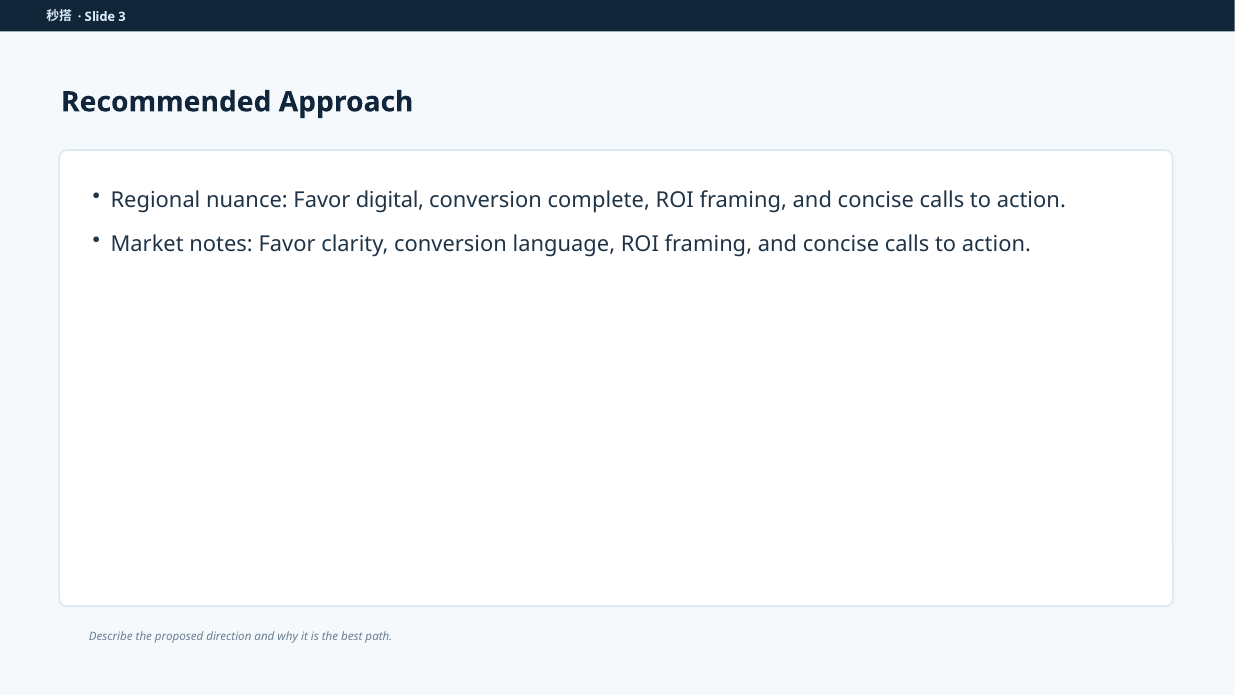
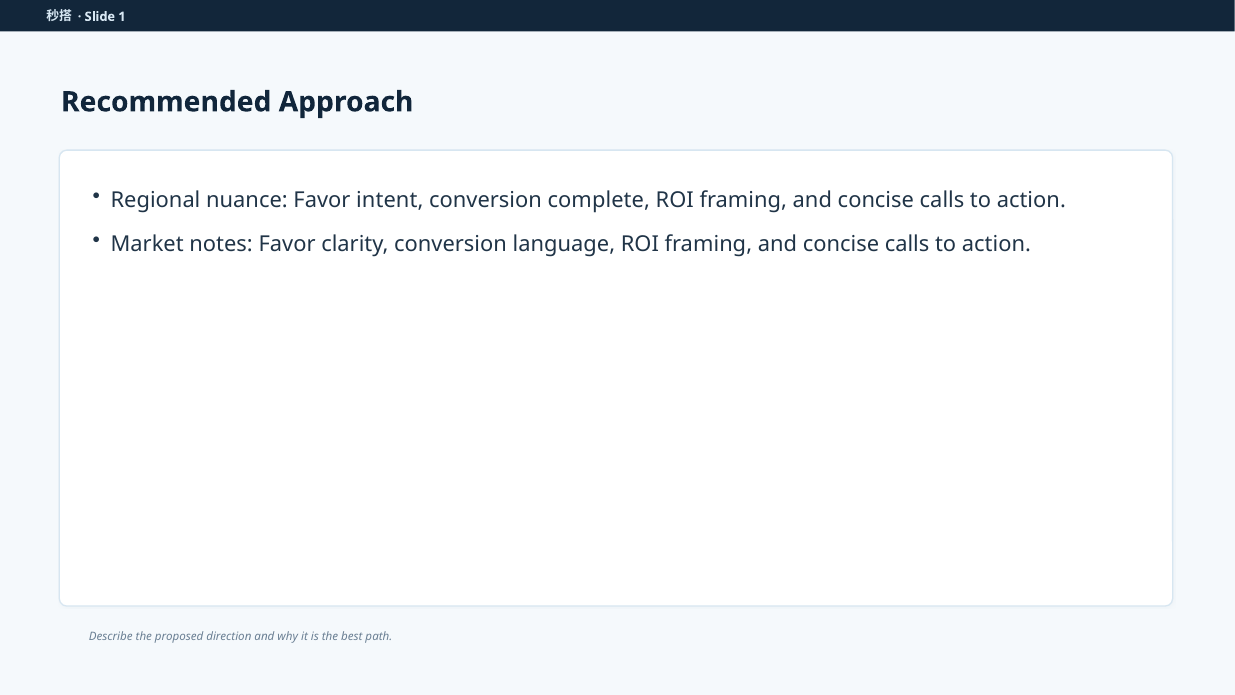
3: 3 -> 1 (122, 17)
digital: digital -> intent (390, 200)
